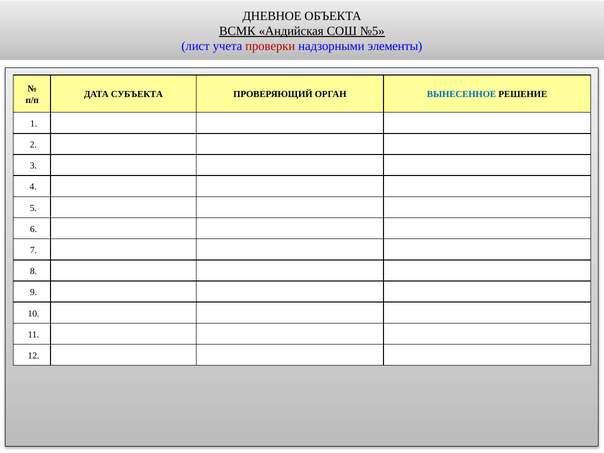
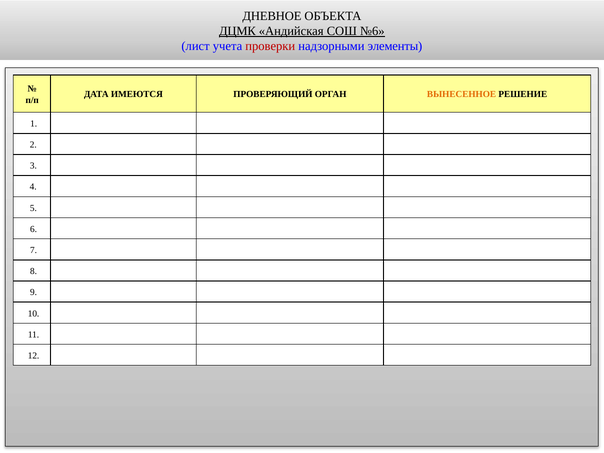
ВСМК: ВСМК -> ДЦМК (237, 31)
№5: №5 -> №6 (372, 31)
СУБЪЕКТА: СУБЪЕКТА -> ИМЕЮТСЯ (137, 94)
ВЫНЕСЕННОЕ colour: blue -> orange (462, 94)
